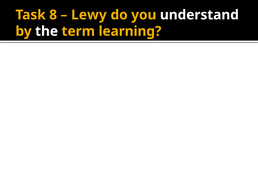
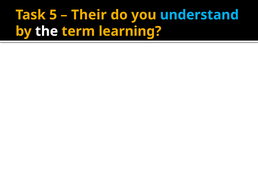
8: 8 -> 5 (53, 15)
Lewy: Lewy -> Their (89, 15)
understand colour: white -> light blue (199, 15)
